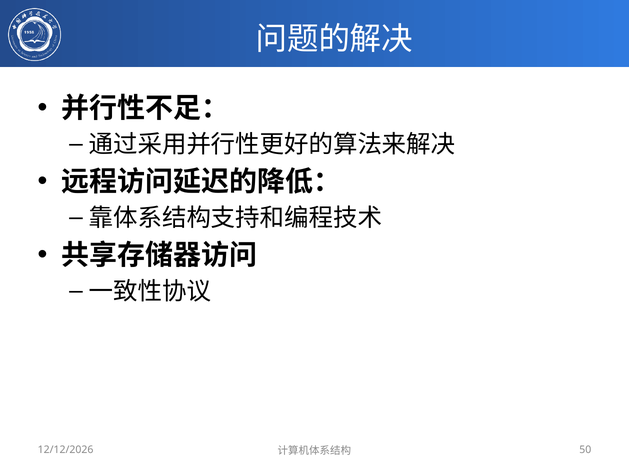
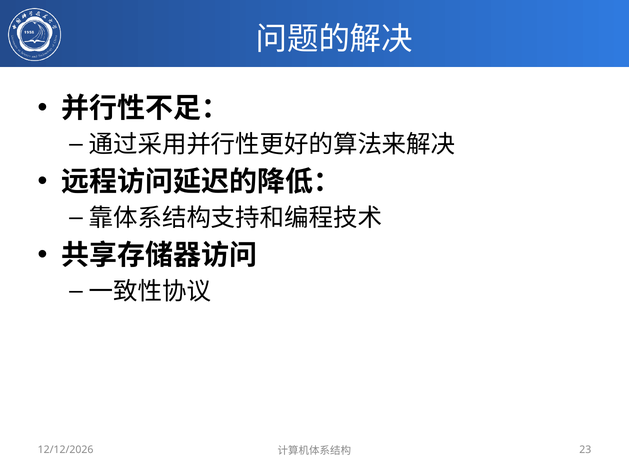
50: 50 -> 23 (585, 450)
